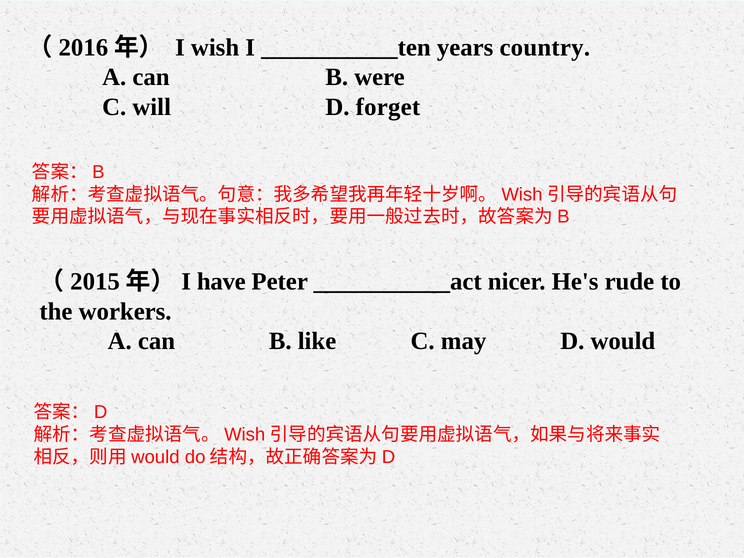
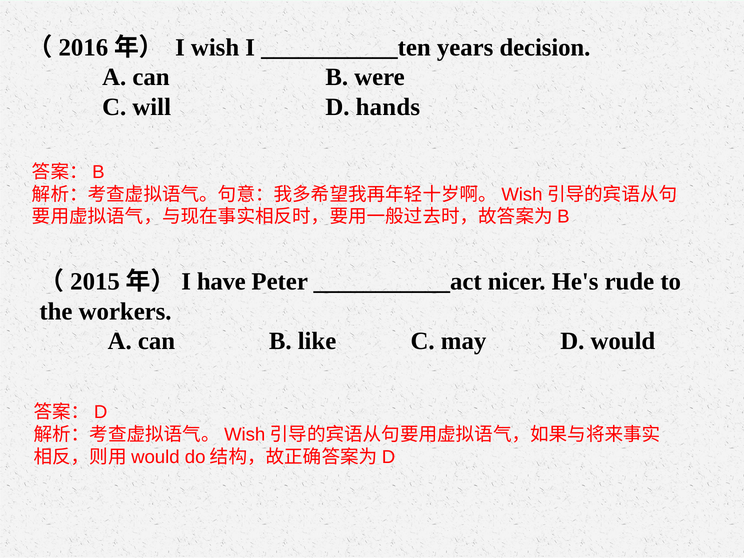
country: country -> decision (545, 47)
forget: forget -> hands (388, 107)
